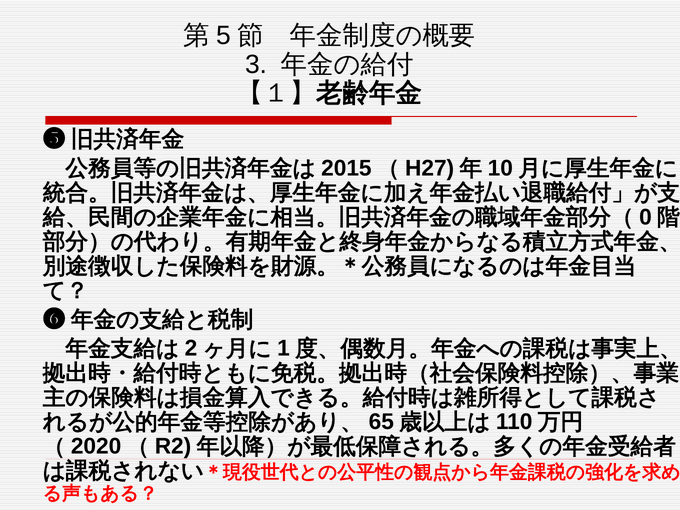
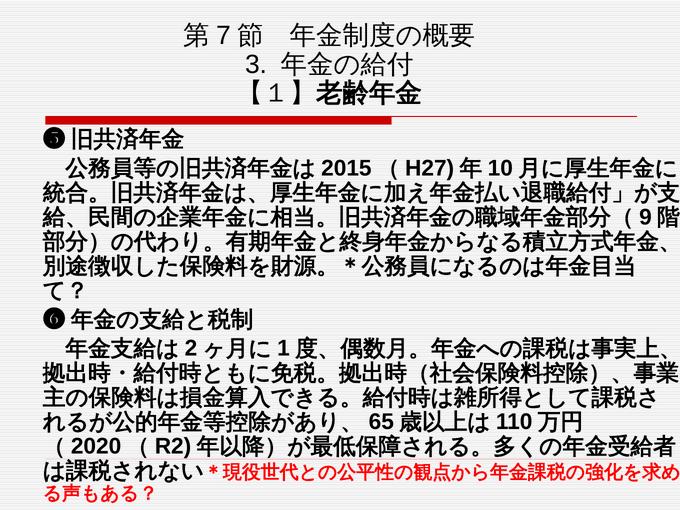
5: 5 -> 7 (224, 36)
0: 0 -> 9 (645, 217)
